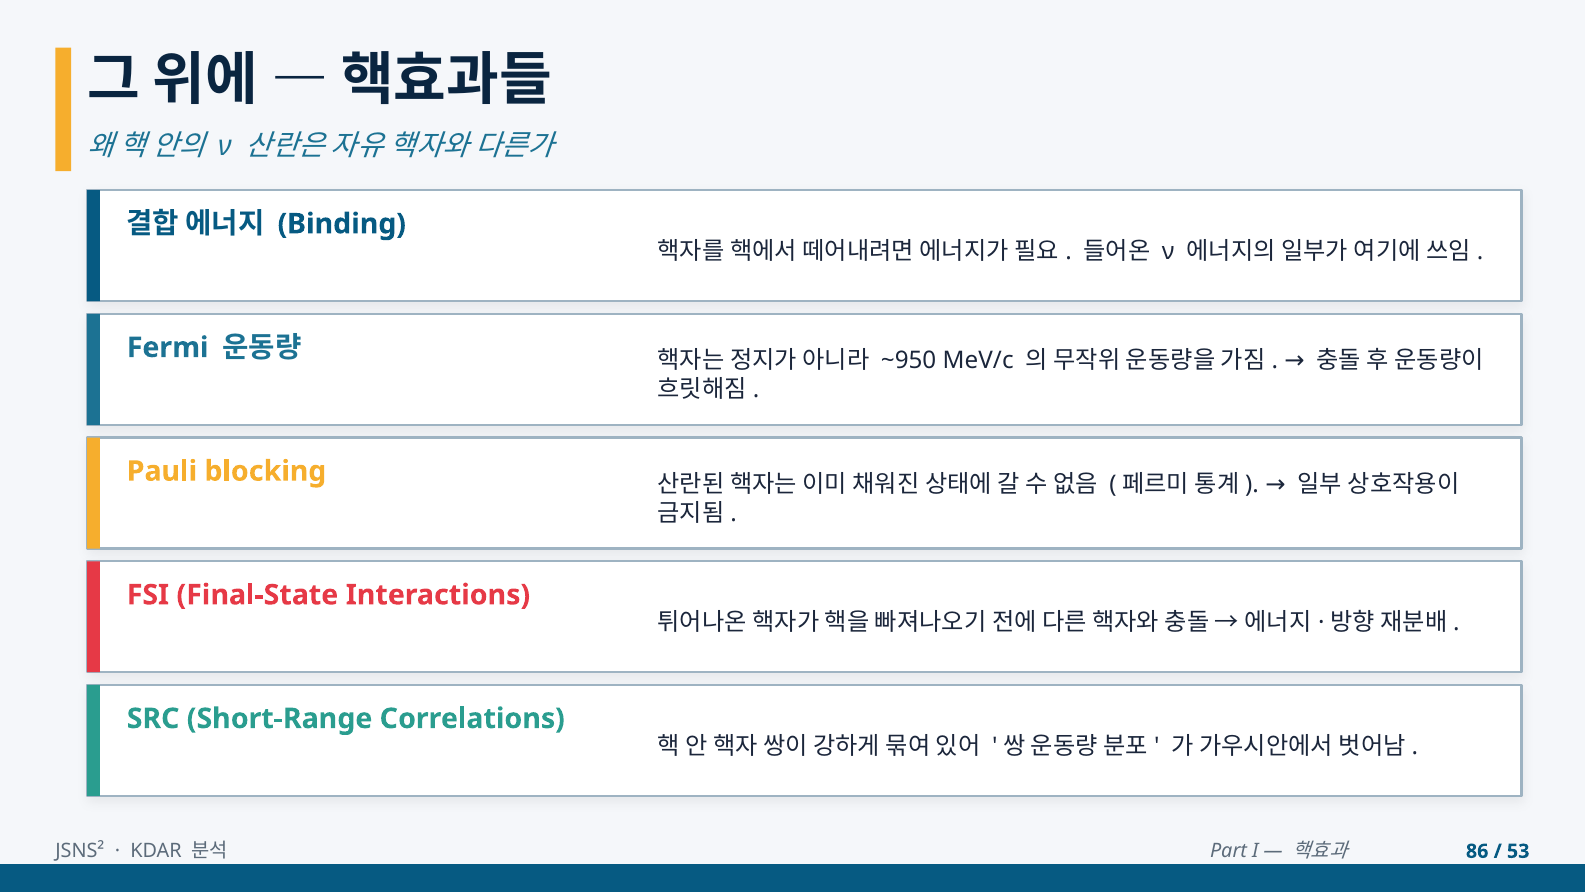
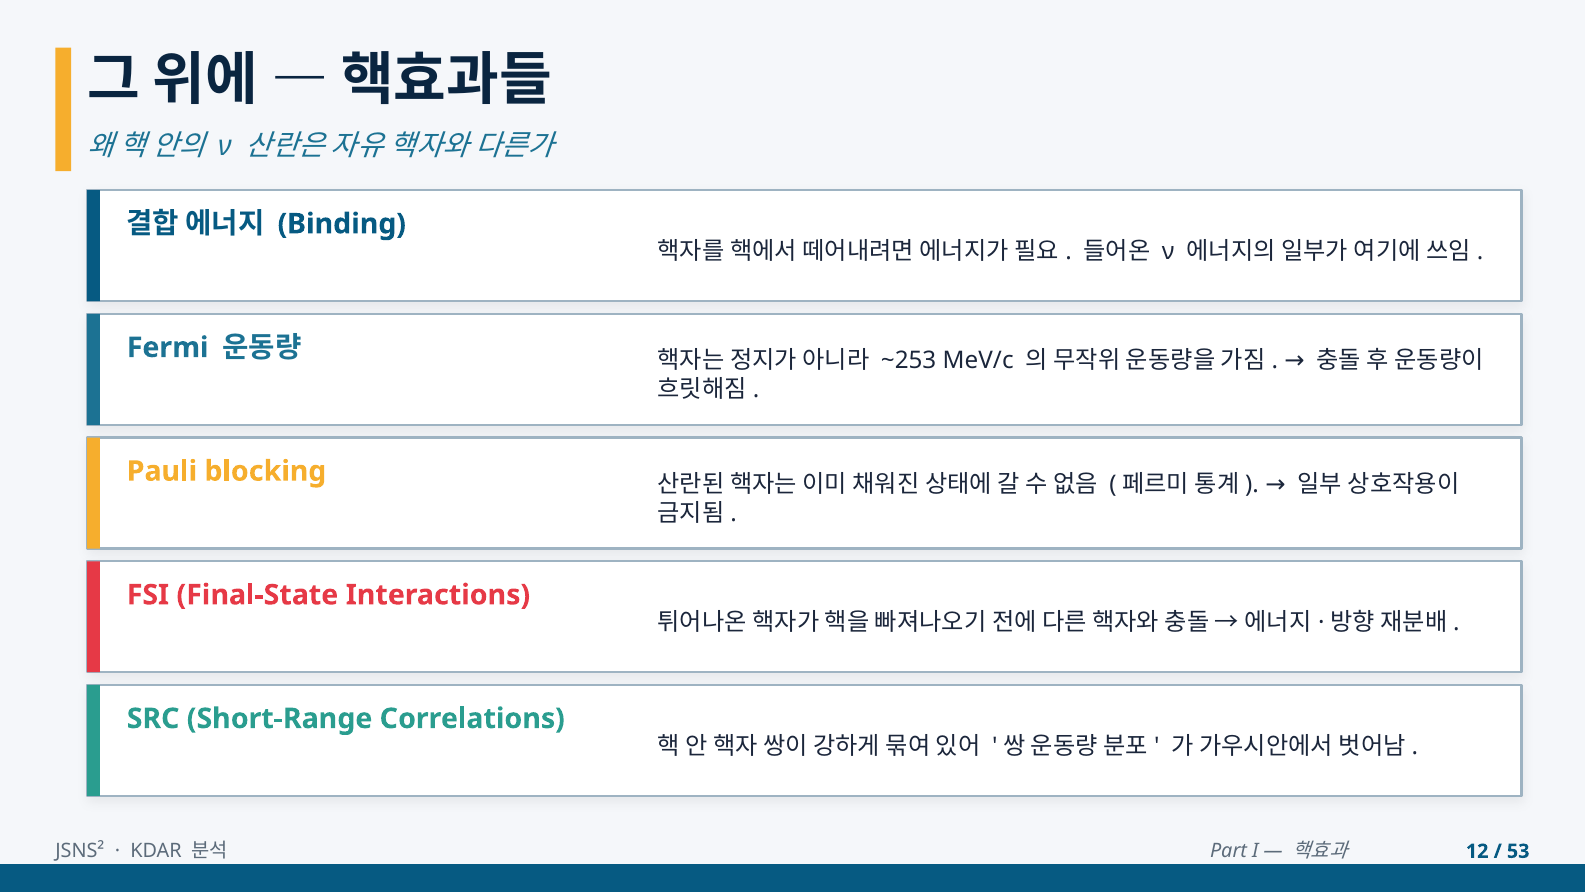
~950: ~950 -> ~253 (909, 360)
86: 86 -> 12 (1477, 851)
